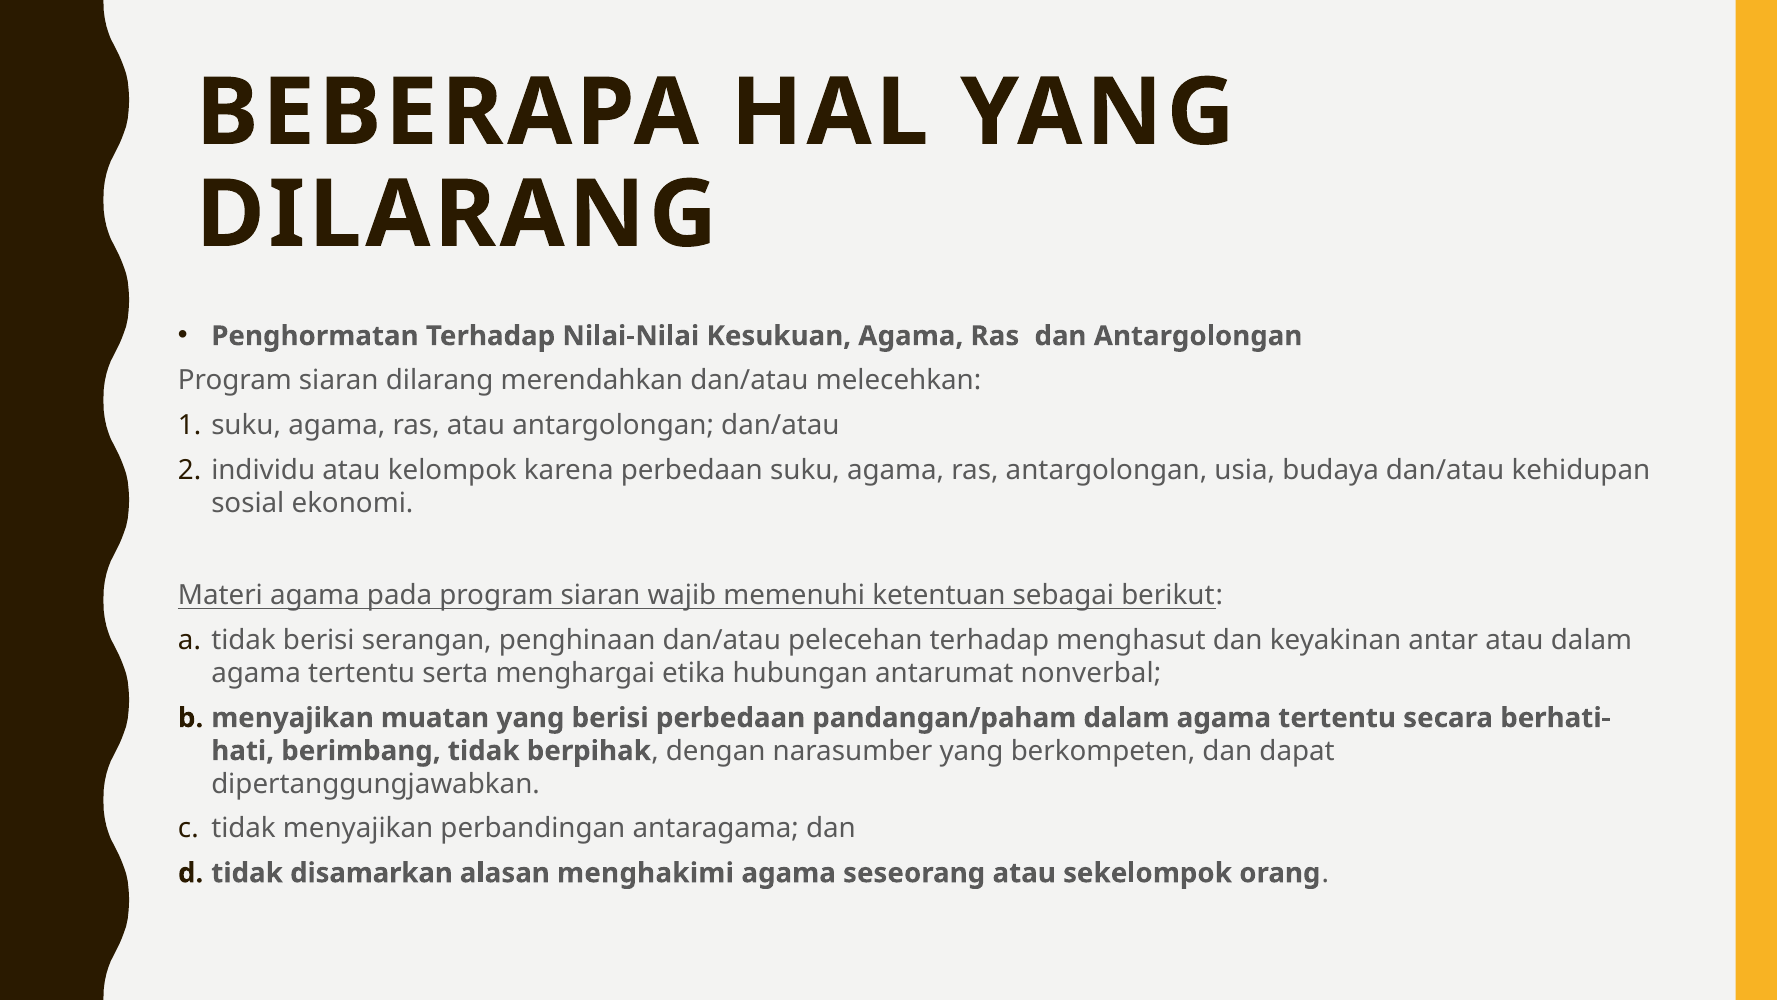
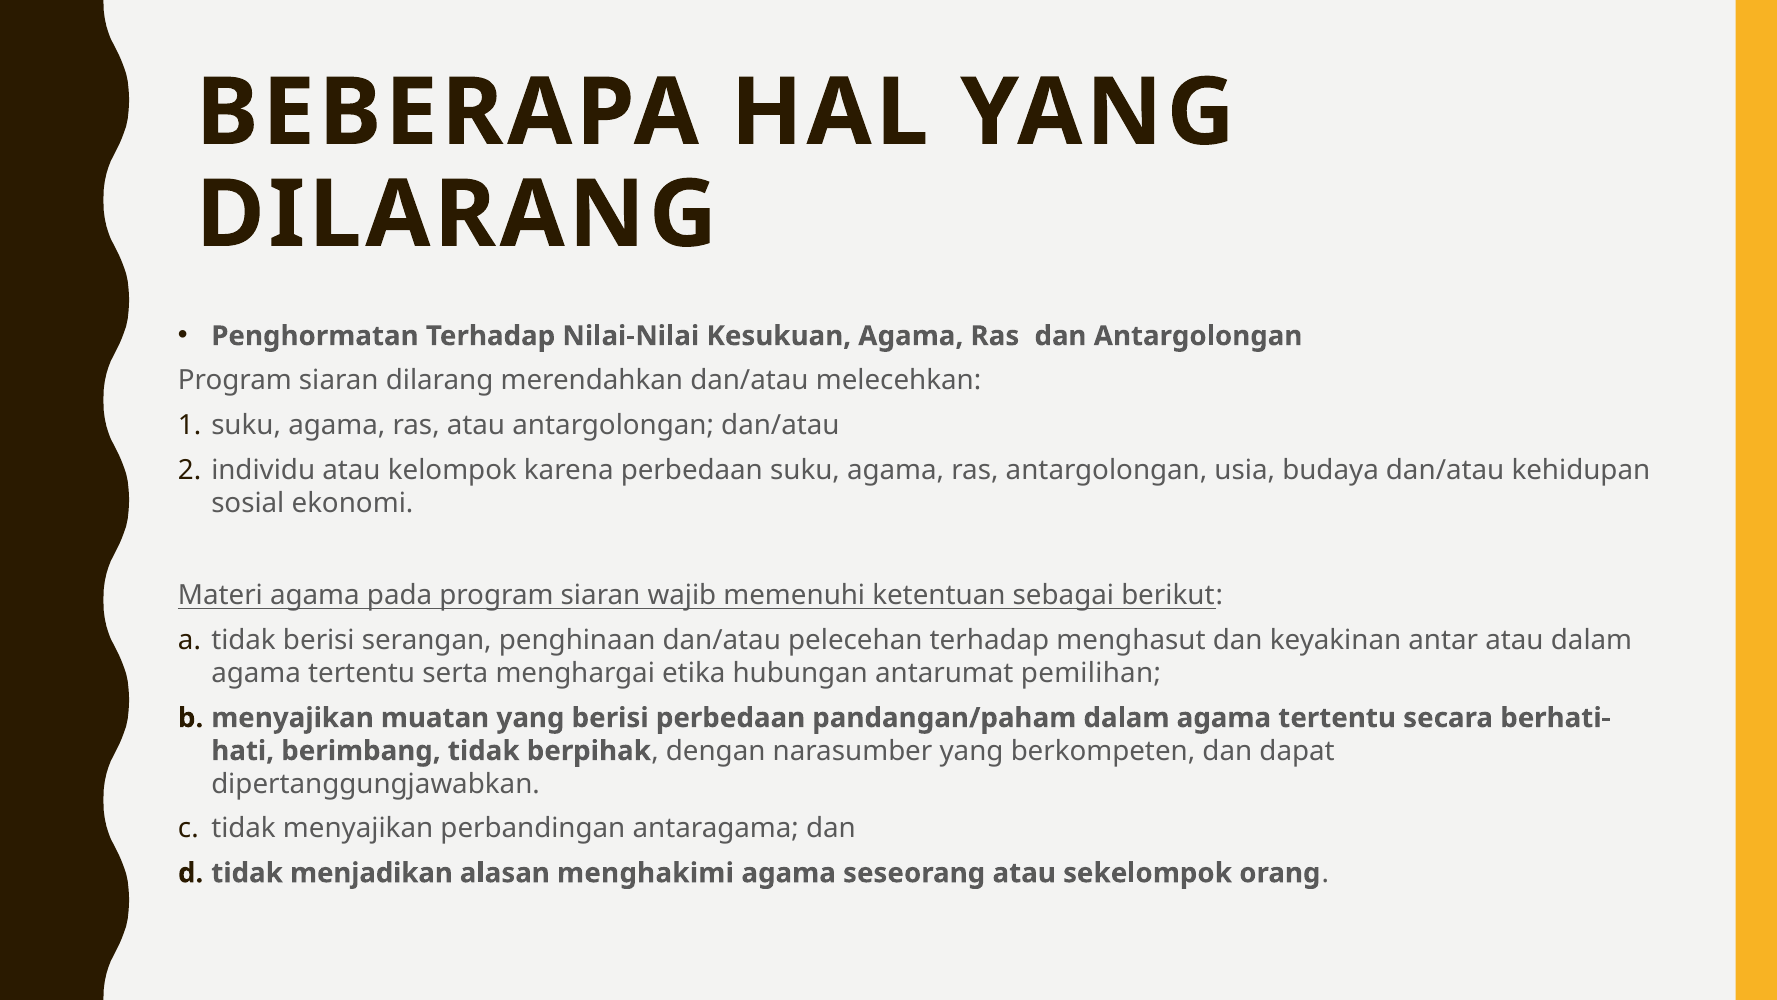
nonverbal: nonverbal -> pemilihan (1091, 673)
disamarkan: disamarkan -> menjadikan (371, 873)
